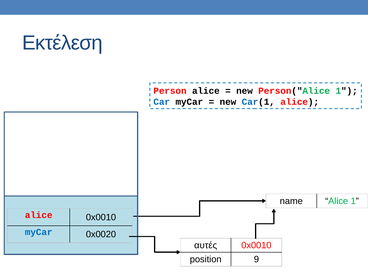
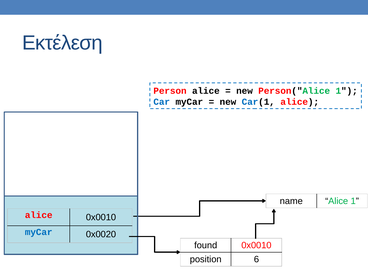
αυτές: αυτές -> found (206, 245)
9: 9 -> 6 (256, 259)
